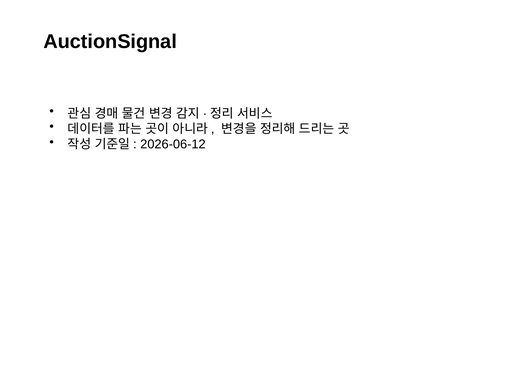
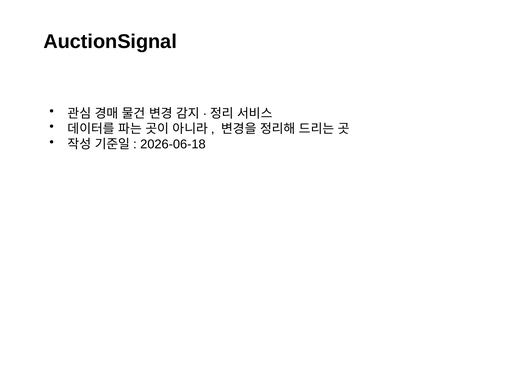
2026-06-12: 2026-06-12 -> 2026-06-18 (173, 144)
